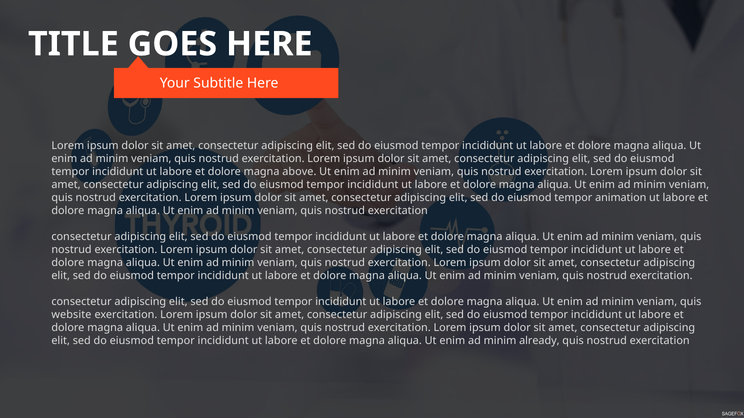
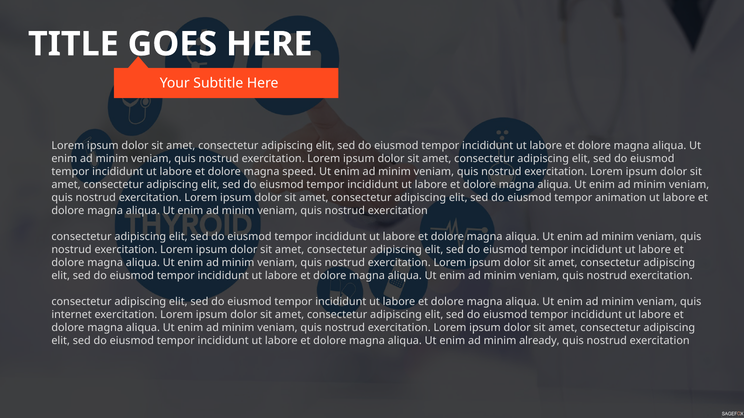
above: above -> speed (299, 172)
website: website -> internet (72, 315)
